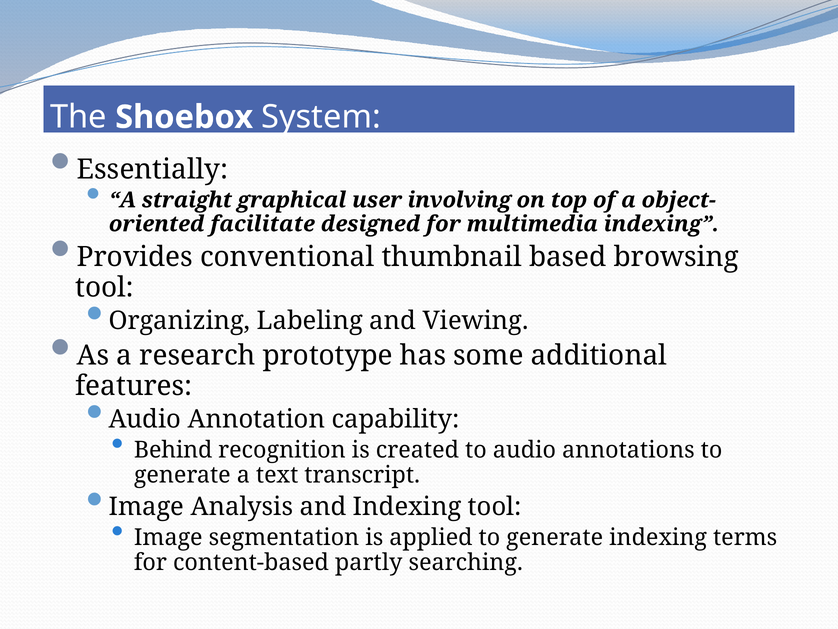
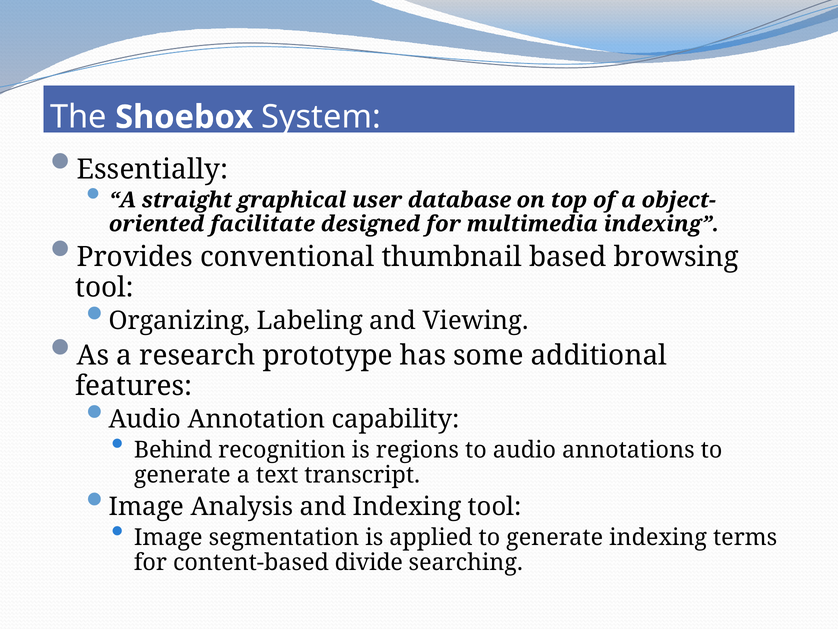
involving: involving -> database (459, 200)
created: created -> regions (417, 450)
partly: partly -> divide (369, 562)
